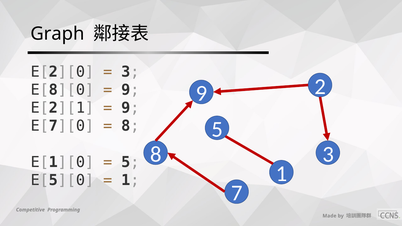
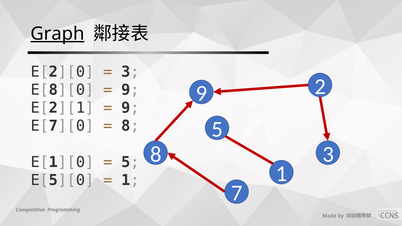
Graph underline: none -> present (58, 34)
